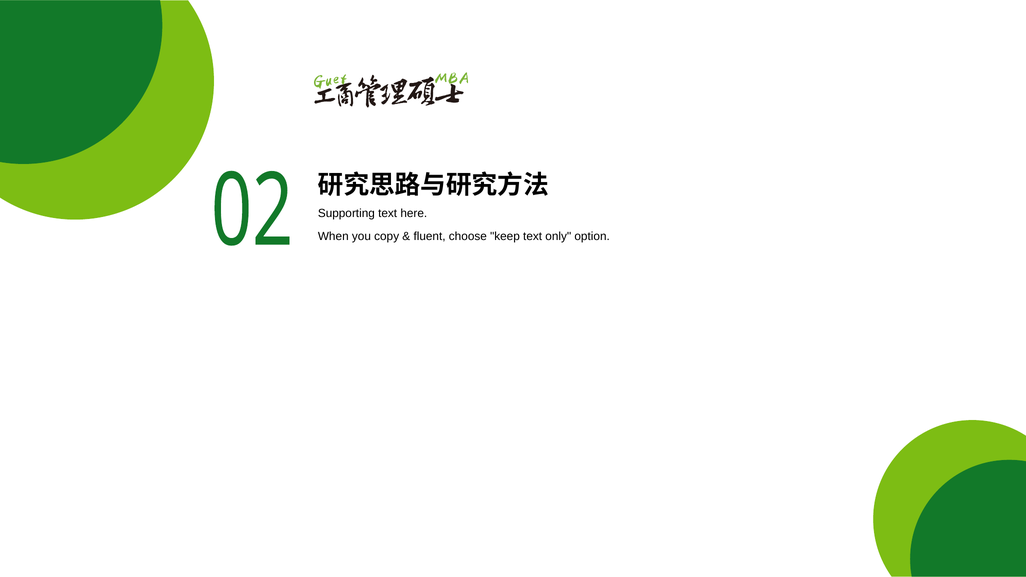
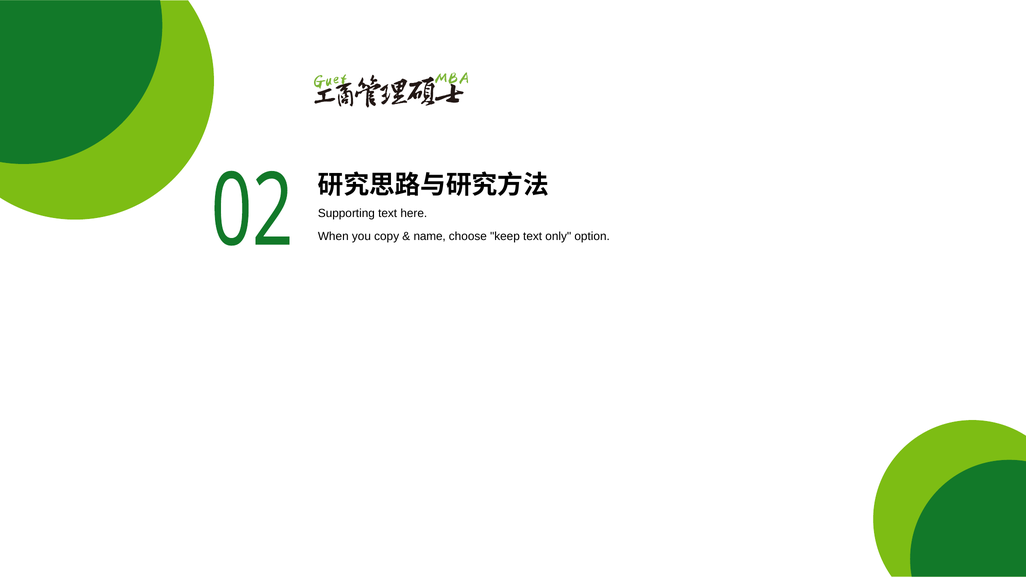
fluent: fluent -> name (430, 237)
